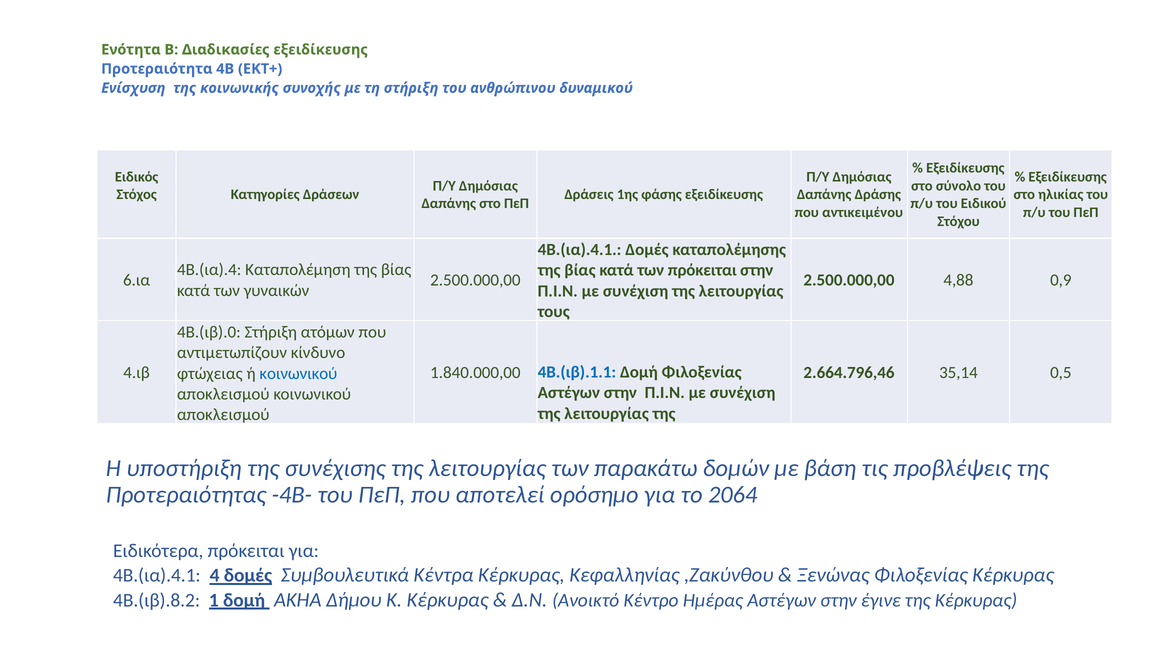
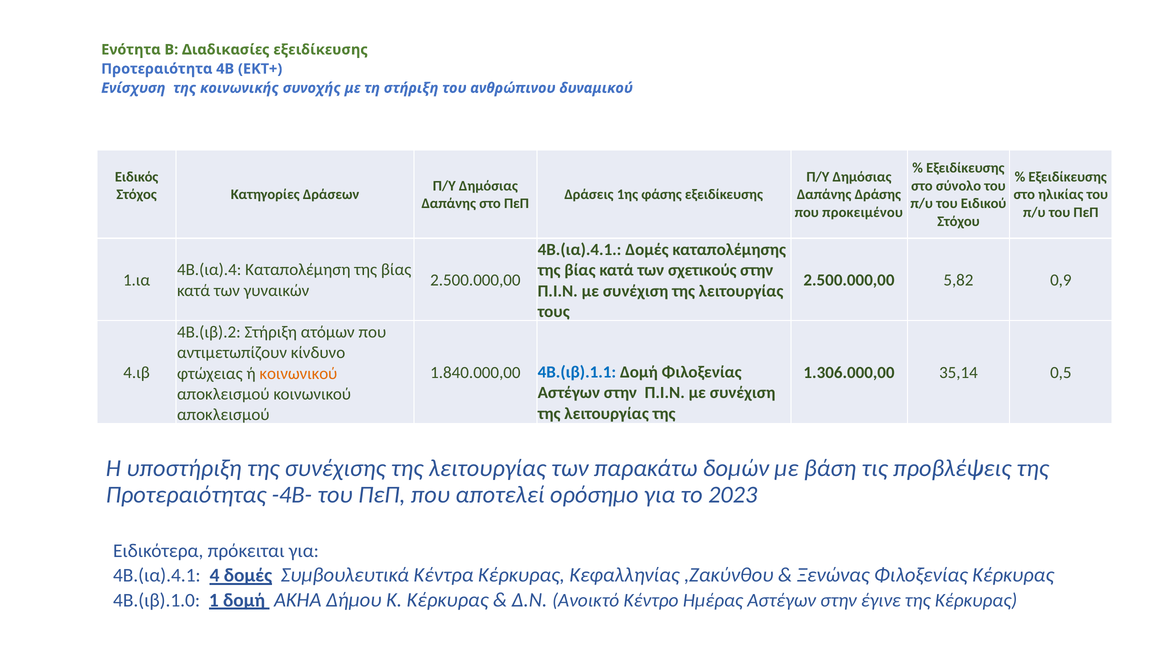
αντικειμένου: αντικειμένου -> προκειμένου (863, 212)
των πρόκειται: πρόκειται -> σχετικούς (702, 270)
6.ια: 6.ια -> 1.ια (137, 280)
4,88: 4,88 -> 5,82 (958, 280)
4Β.(ιβ).0: 4Β.(ιβ).0 -> 4Β.(ιβ).2 (209, 332)
2.664.796,46: 2.664.796,46 -> 1.306.000,00 (849, 373)
κοινωνικού colour: blue -> orange (298, 374)
2064: 2064 -> 2023 (733, 495)
4Β.(ιβ).8.2: 4Β.(ιβ).8.2 -> 4Β.(ιβ).1.0 (157, 601)
